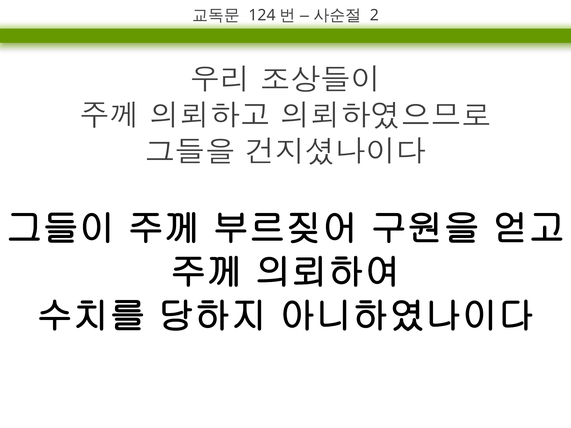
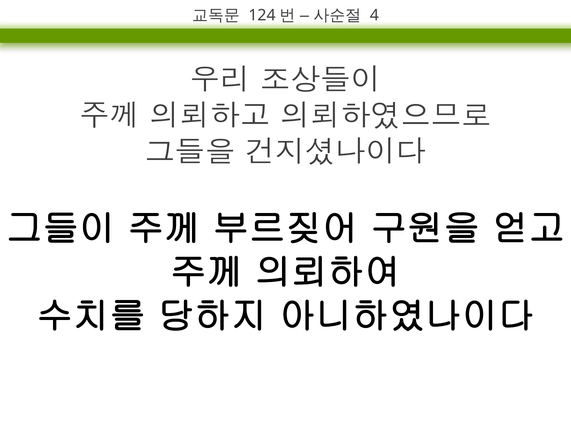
2: 2 -> 4 (374, 15)
